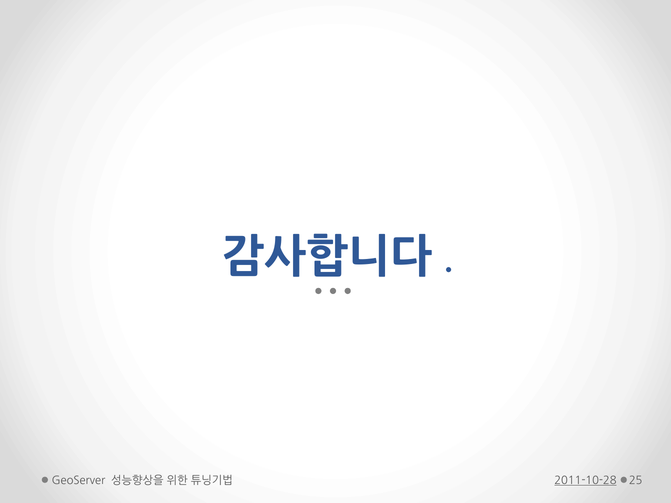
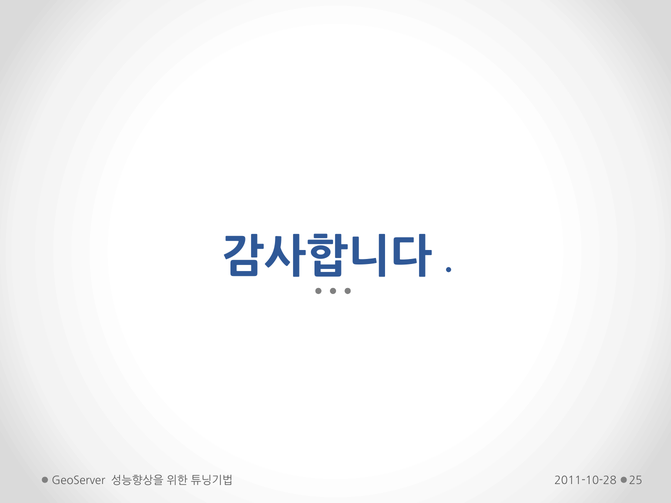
2011-10-28 underline: present -> none (585, 481)
